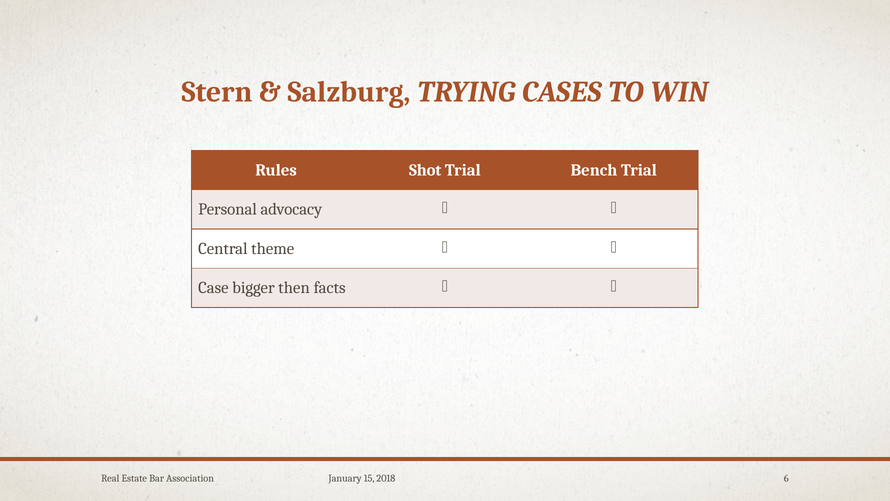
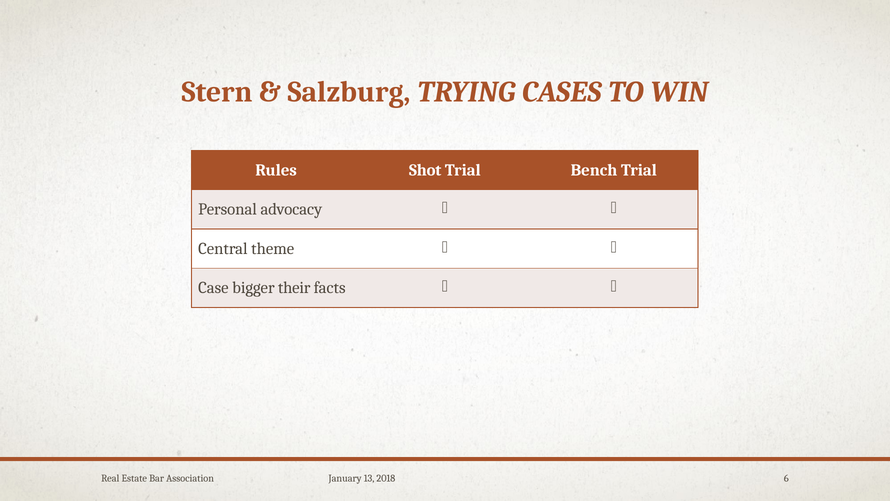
then: then -> their (294, 288)
15: 15 -> 13 (369, 478)
